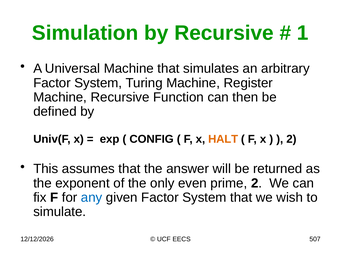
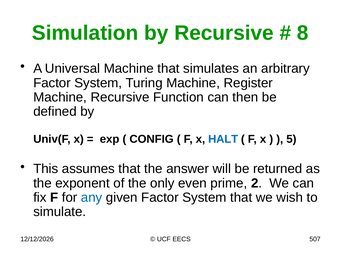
1: 1 -> 8 (303, 33)
HALT colour: orange -> blue (223, 139)
2: 2 -> 5 (291, 139)
